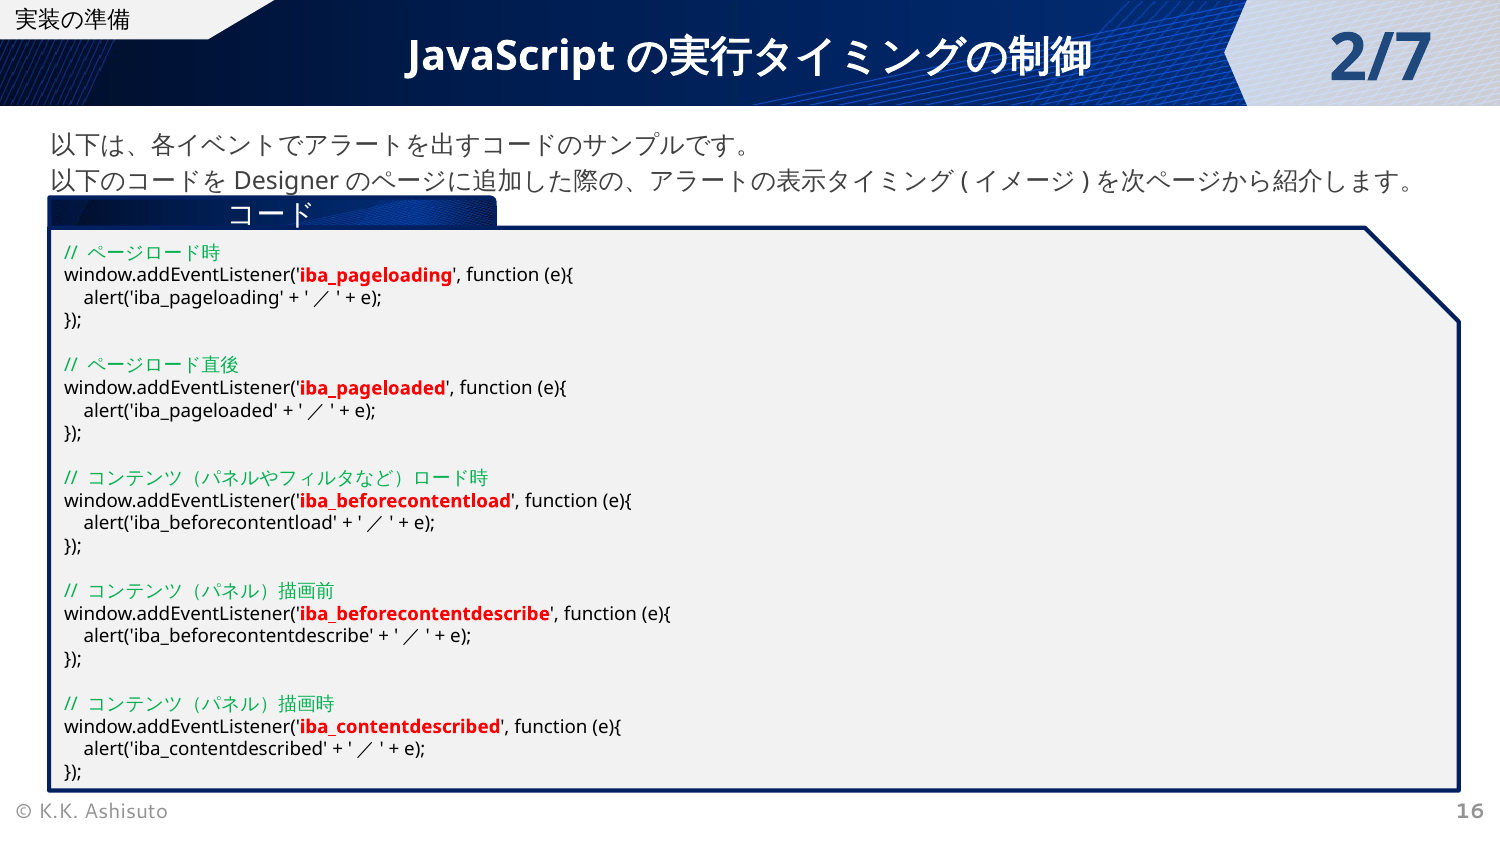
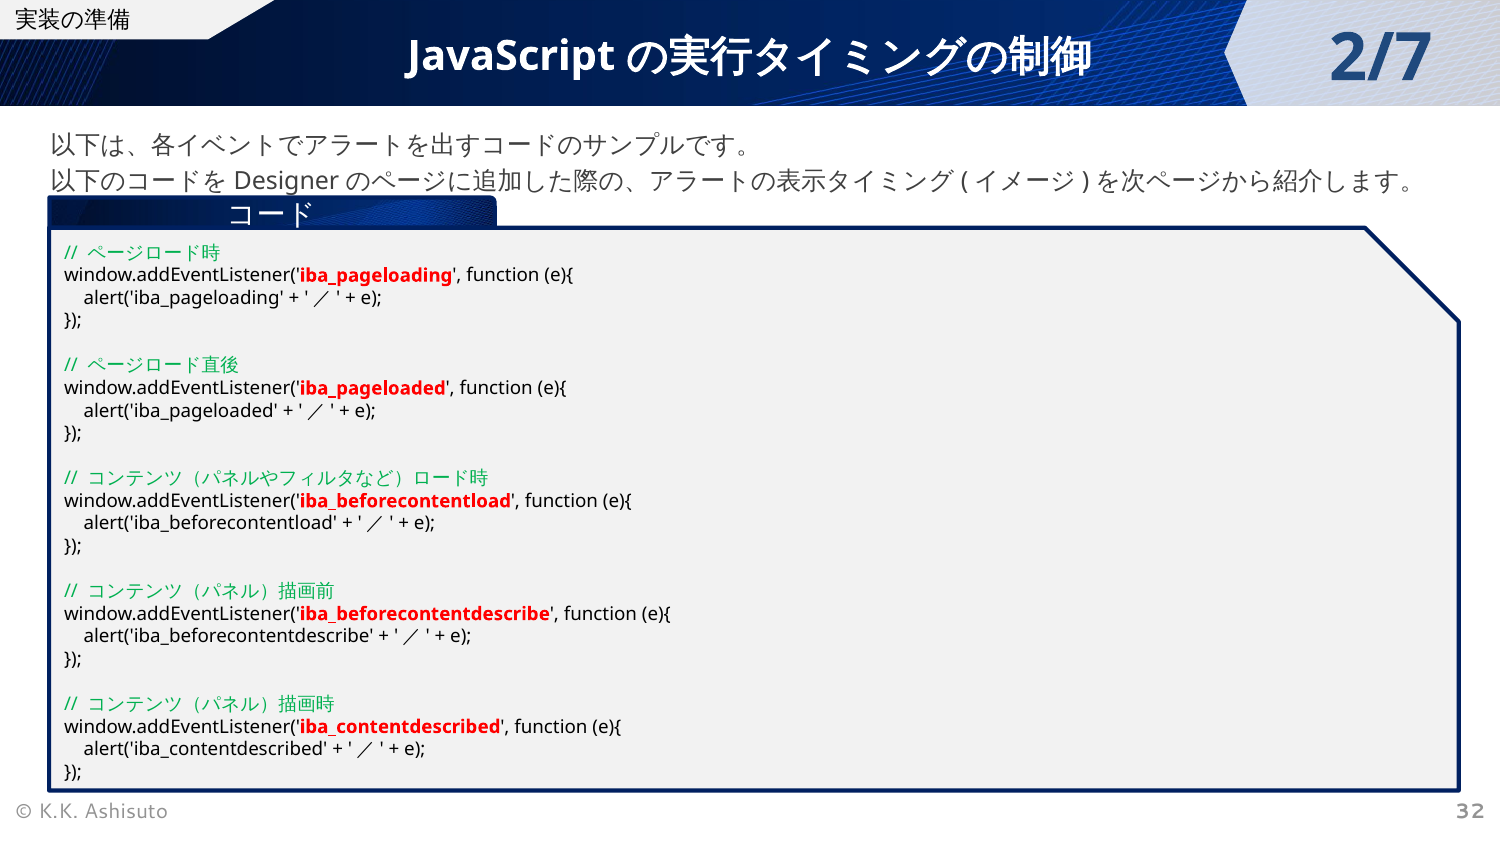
16: 16 -> 32 (1470, 812)
